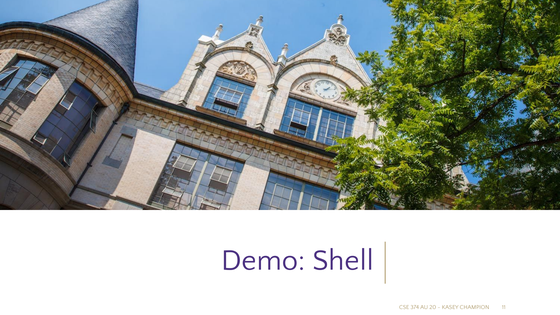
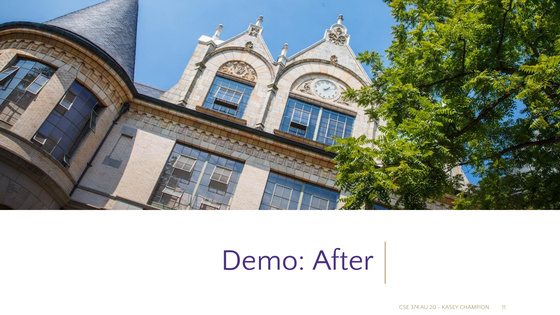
Shell: Shell -> After (343, 260)
